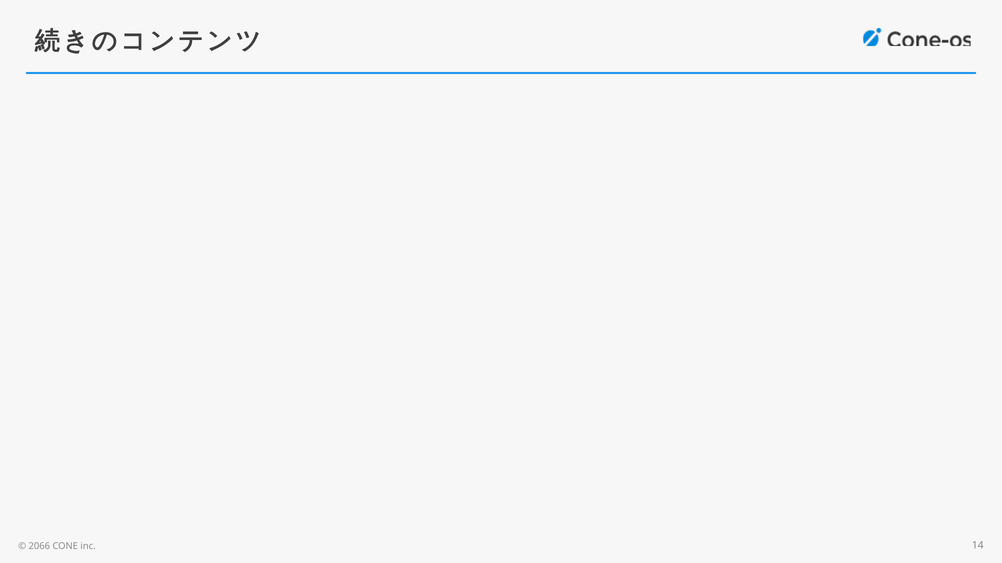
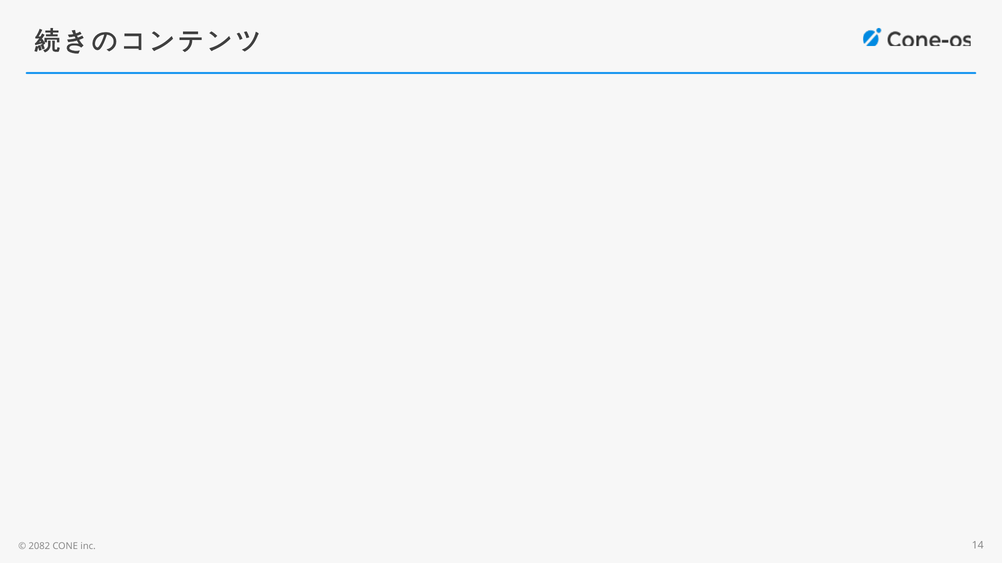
2066: 2066 -> 2082 (39, 547)
